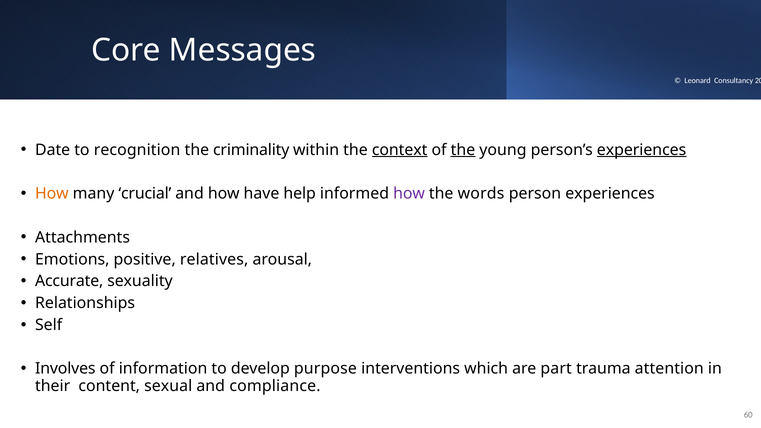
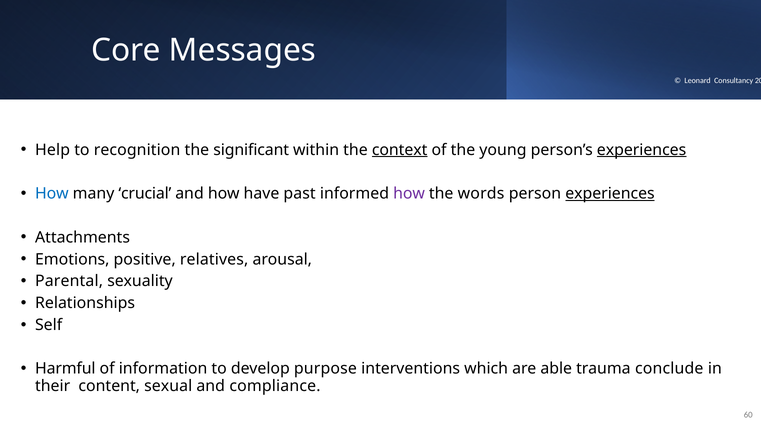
Date: Date -> Help (53, 150)
criminality: criminality -> significant (251, 150)
the underline: present -> none (463, 150)
How colour: orange -> blue (52, 194)
help: help -> past (300, 194)
experiences underline: none -> present (610, 194)
Accurate: Accurate -> Parental (69, 281)
Involves: Involves -> Harmful (65, 369)
part: part -> able (556, 369)
attention: attention -> conclude (669, 369)
